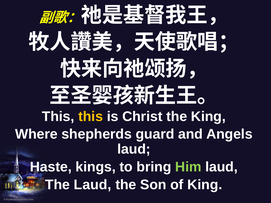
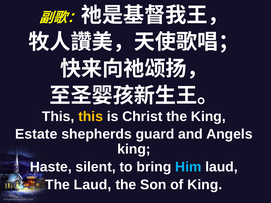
Where: Where -> Estate (36, 134)
laud: laud -> king (134, 149)
kings: kings -> silent (96, 167)
Him colour: light green -> light blue (188, 167)
